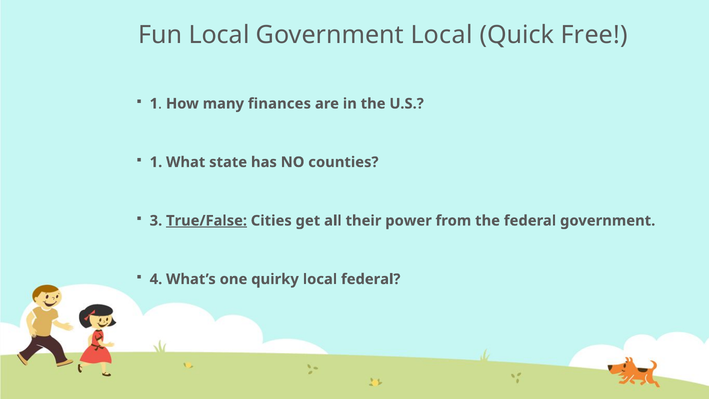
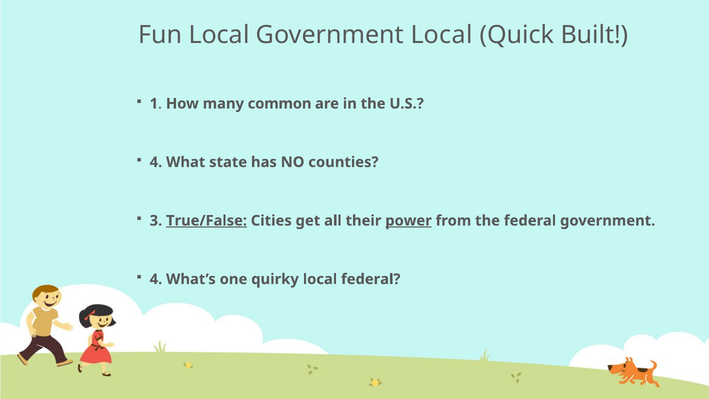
Free: Free -> Built (594, 35)
finances: finances -> common (280, 104)
1: 1 -> 4 (156, 162)
power underline: none -> present (409, 221)
